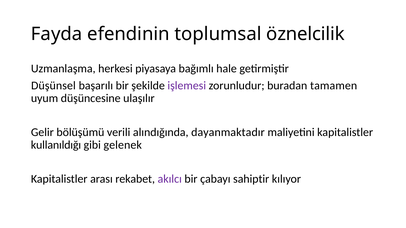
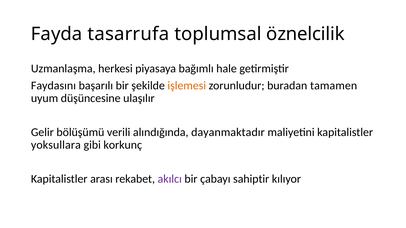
efendinin: efendinin -> tasarrufa (128, 34)
Düşünsel: Düşünsel -> Faydasını (53, 86)
işlemesi colour: purple -> orange (187, 86)
kullanıldığı: kullanıldığı -> yoksullara (56, 145)
gelenek: gelenek -> korkunç (123, 145)
